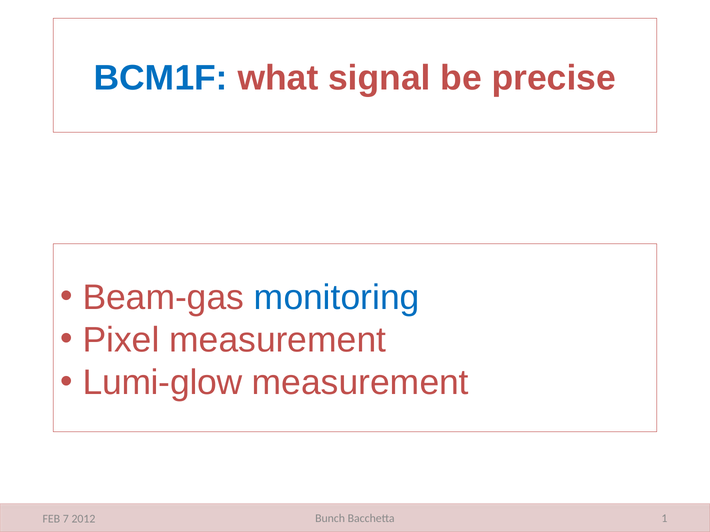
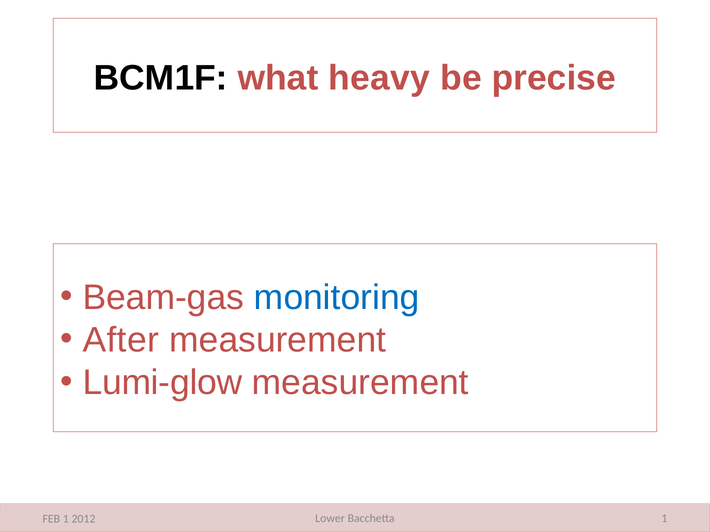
BCM1F colour: blue -> black (161, 78)
signal: signal -> heavy (379, 78)
Pixel: Pixel -> After (121, 340)
Bunch: Bunch -> Lower (330, 519)
FEB 7: 7 -> 1 (66, 519)
